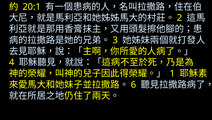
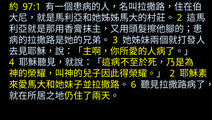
20:1: 20:1 -> 97:1 (32, 7)
1: 1 -> 2 (172, 73)
